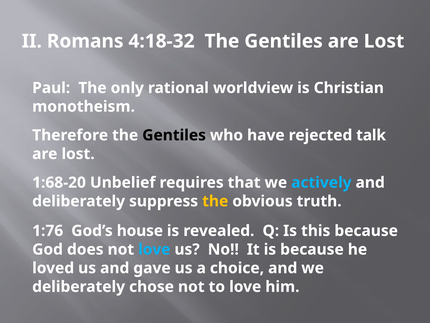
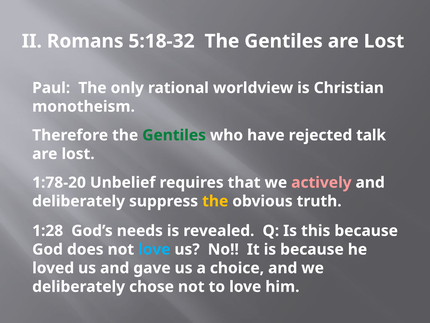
4:18-32: 4:18-32 -> 5:18-32 (162, 41)
Gentiles colour: black -> green (174, 135)
1:68-20: 1:68-20 -> 1:78-20 (59, 182)
actively colour: light blue -> pink (321, 182)
1:76: 1:76 -> 1:28 (48, 230)
house: house -> needs (140, 230)
